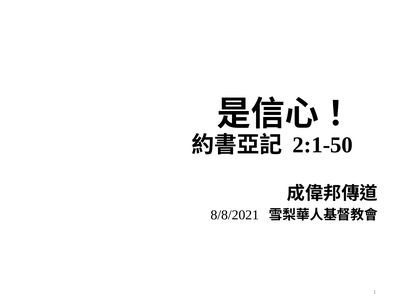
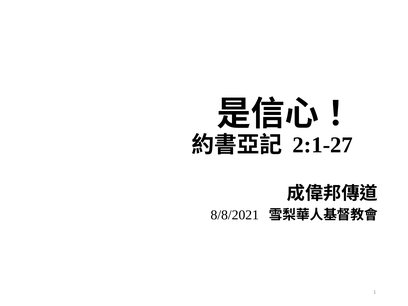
2:1-50: 2:1-50 -> 2:1-27 (323, 145)
